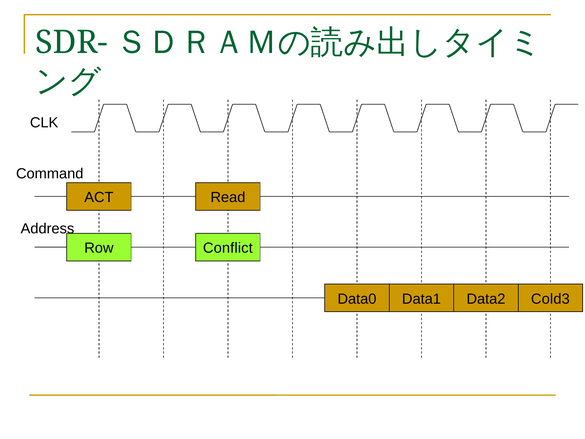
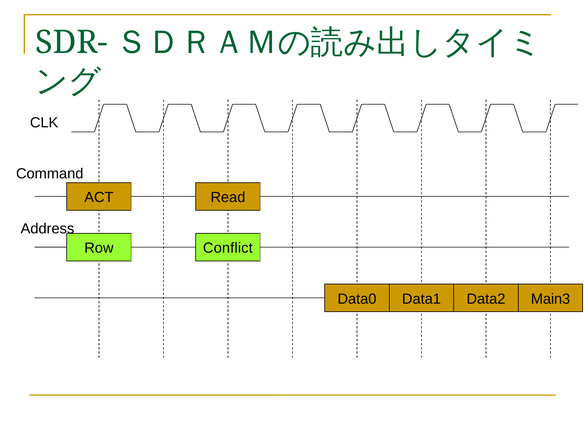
Cold3: Cold3 -> Main3 (551, 299)
